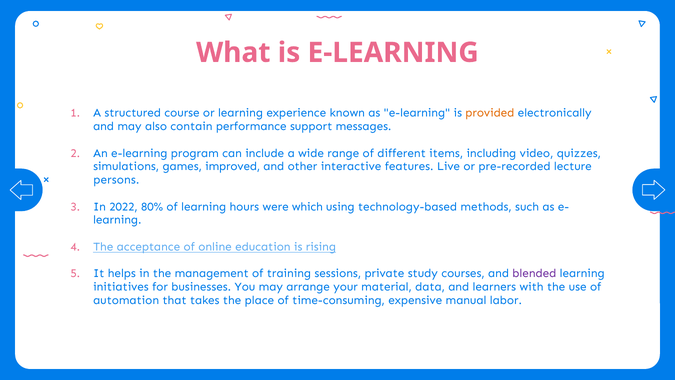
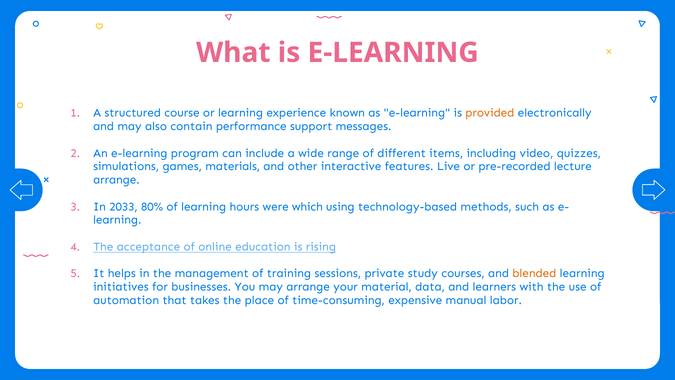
improved: improved -> materials (233, 166)
persons: persons -> arrange (116, 180)
2022: 2022 -> 2033 (123, 207)
blended colour: purple -> orange (534, 273)
